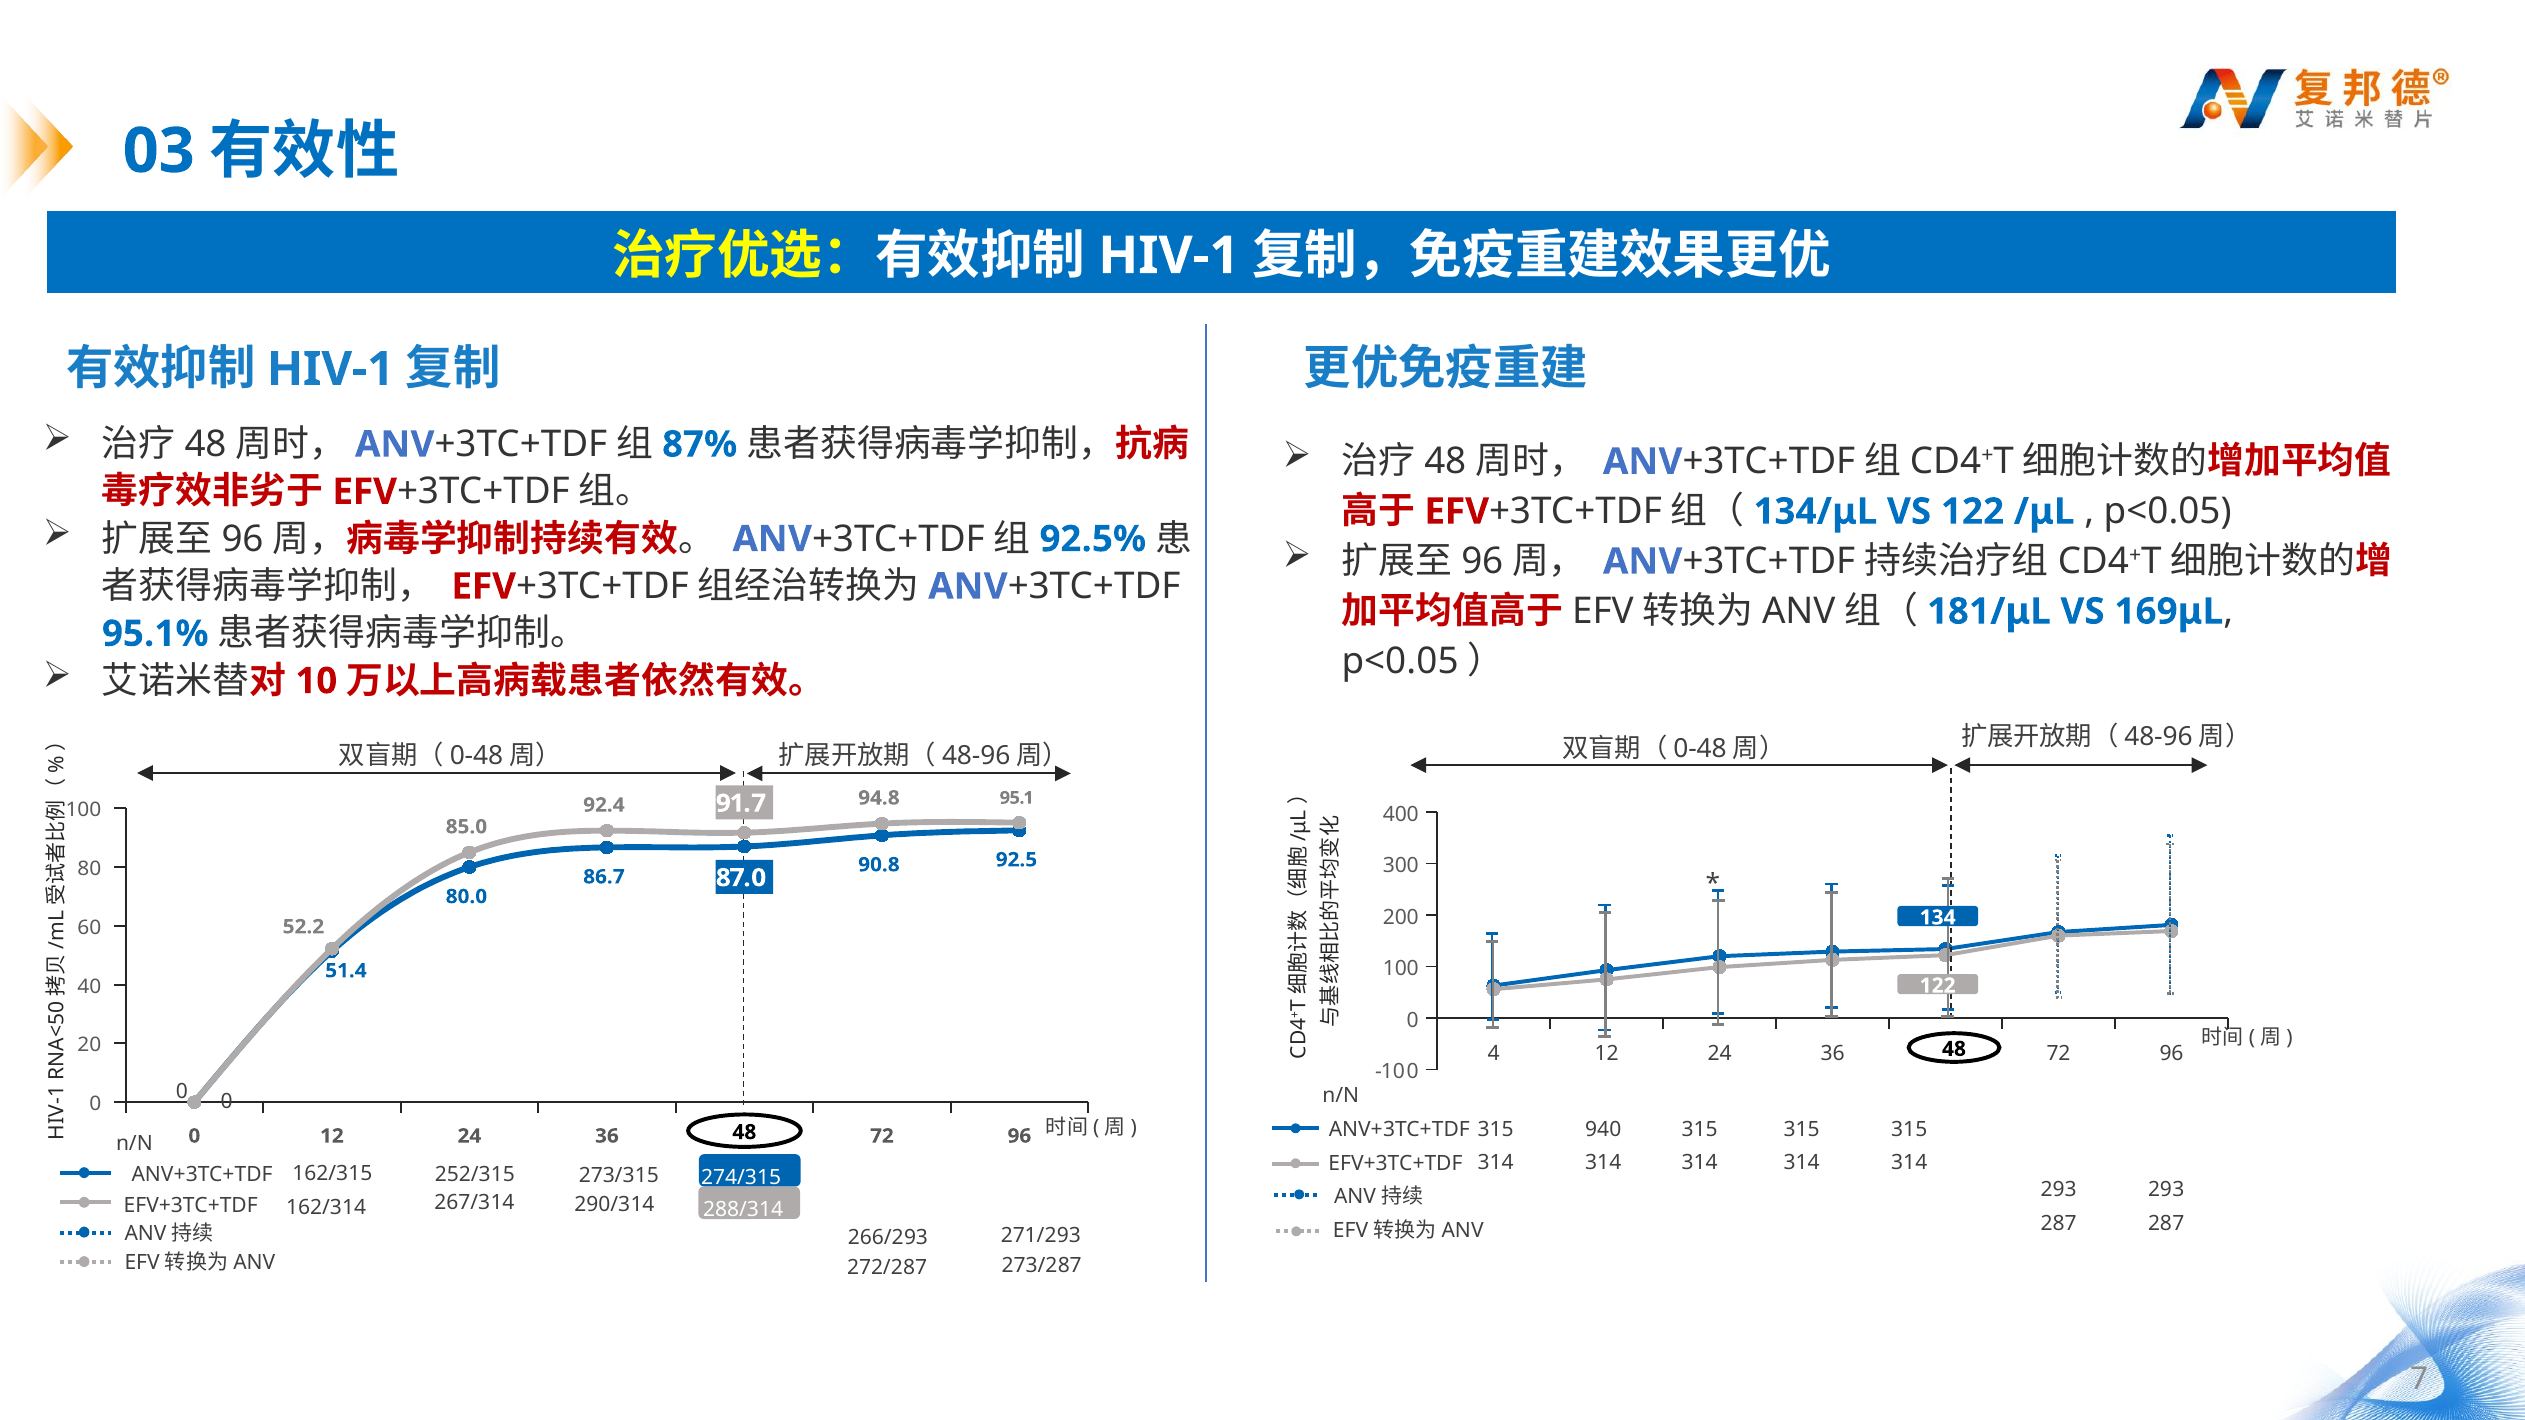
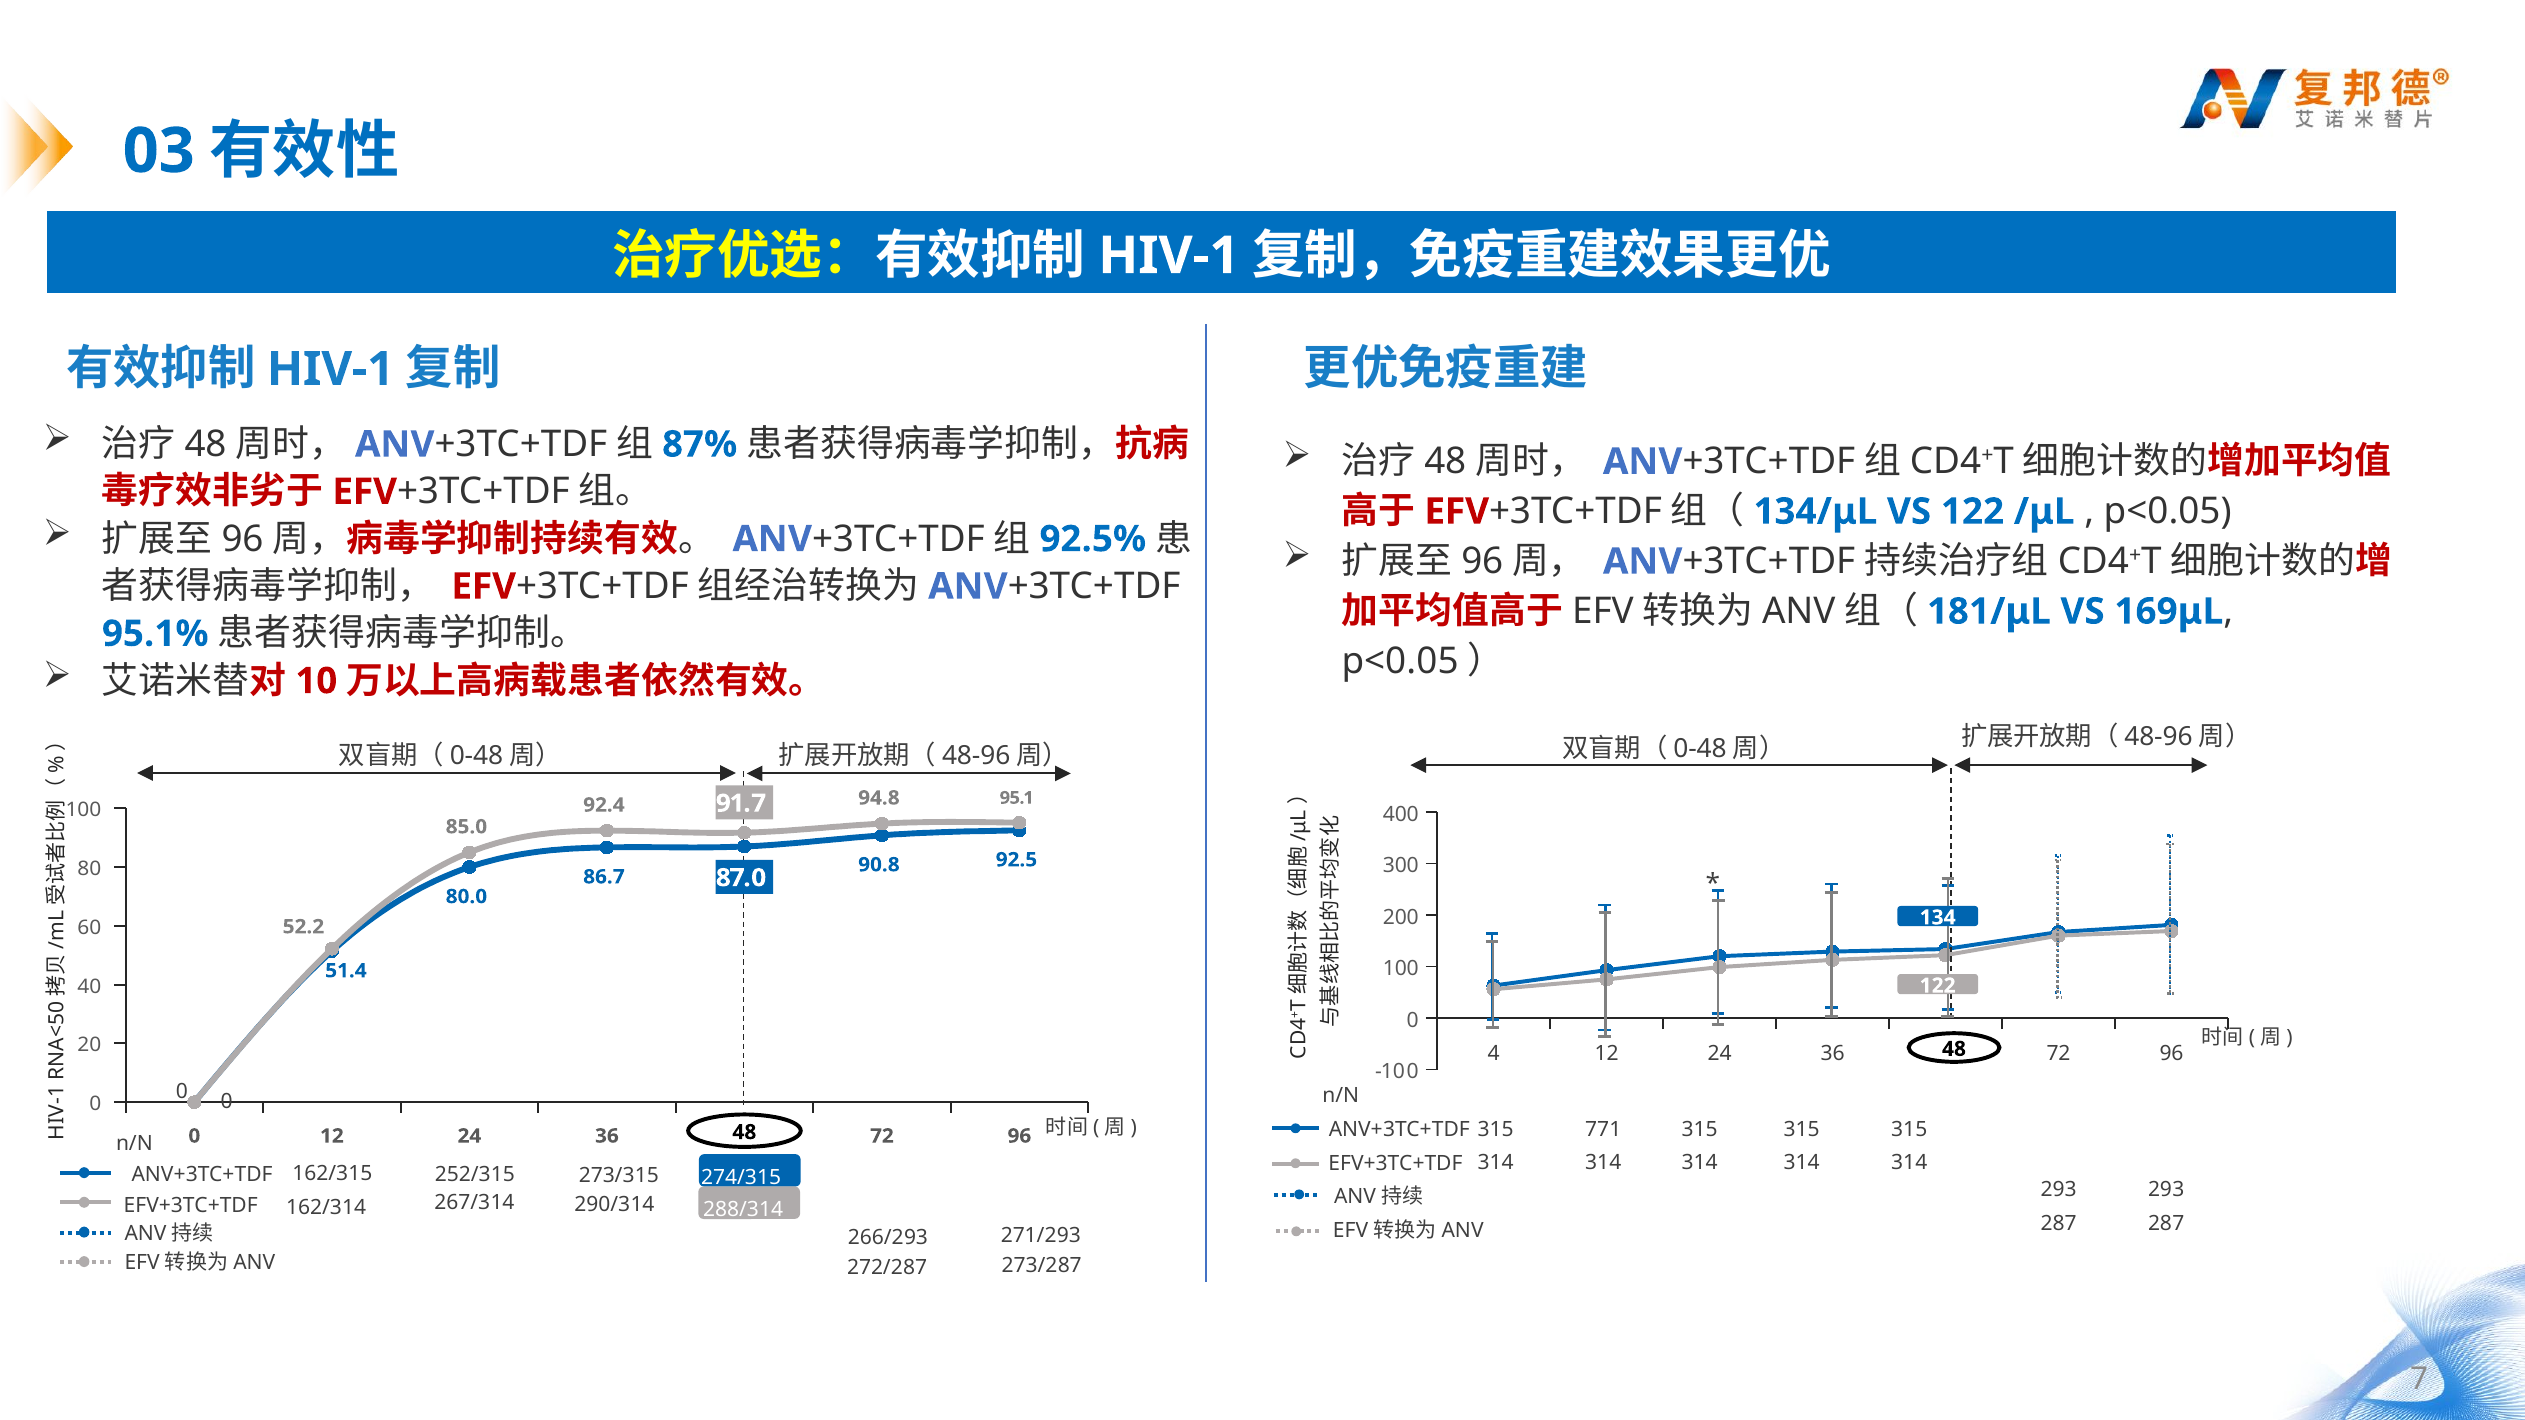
940: 940 -> 771 (1603, 1130)
